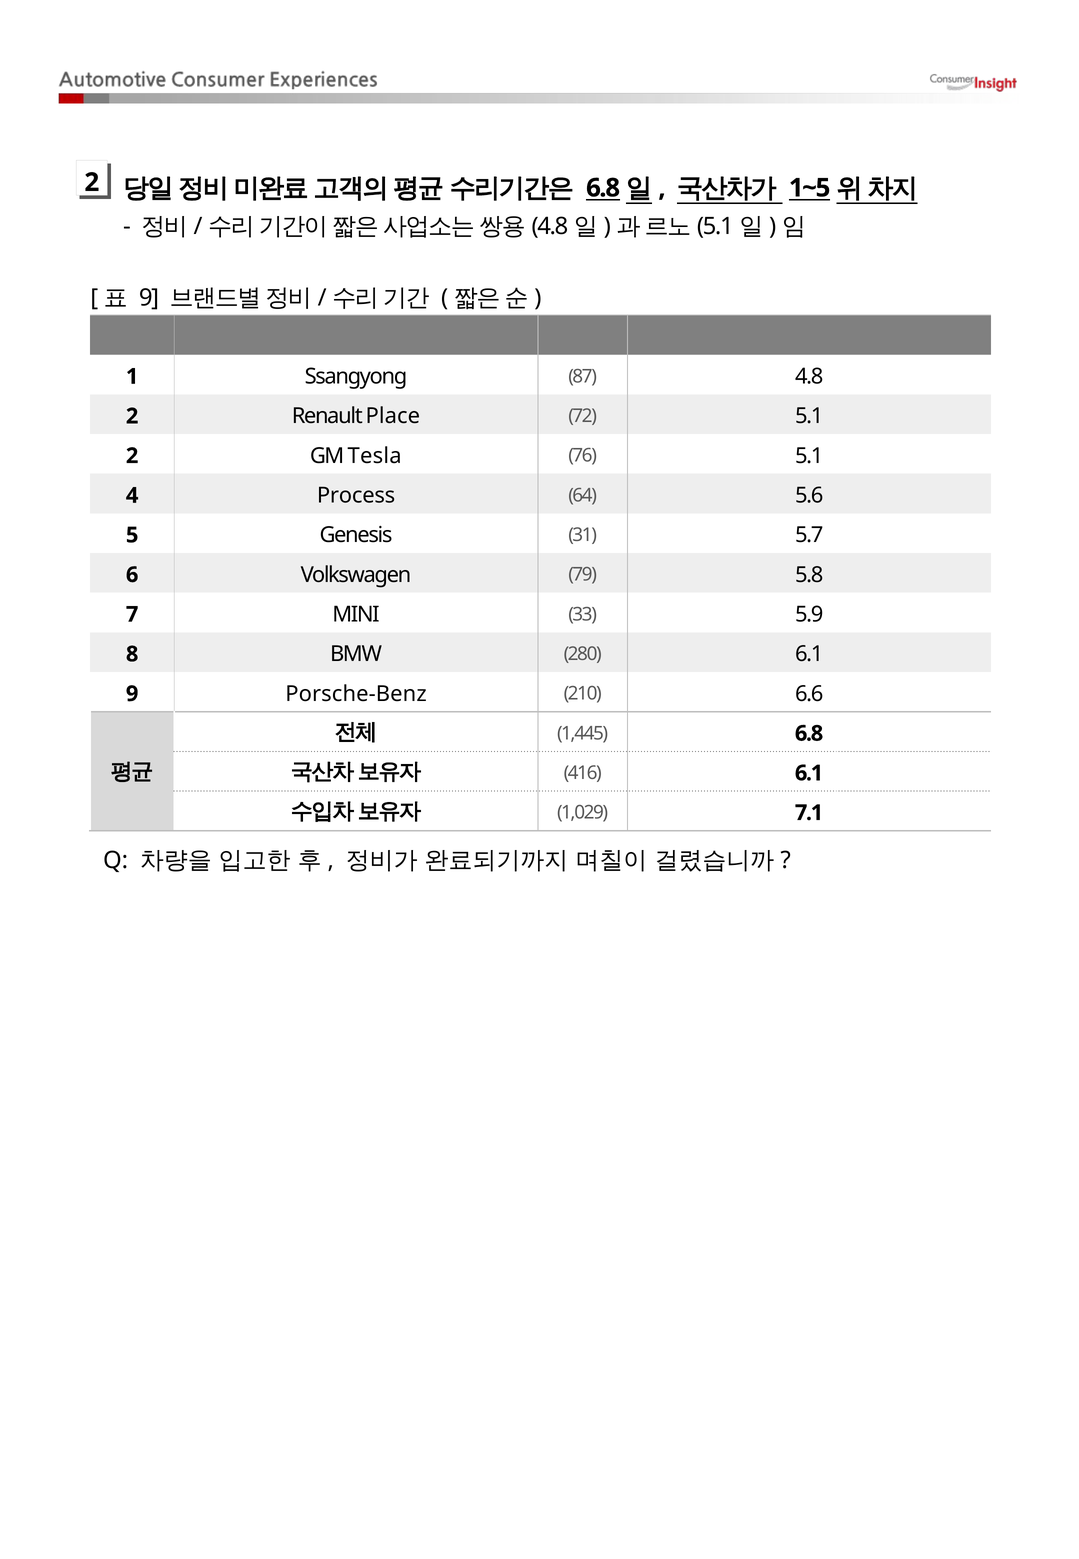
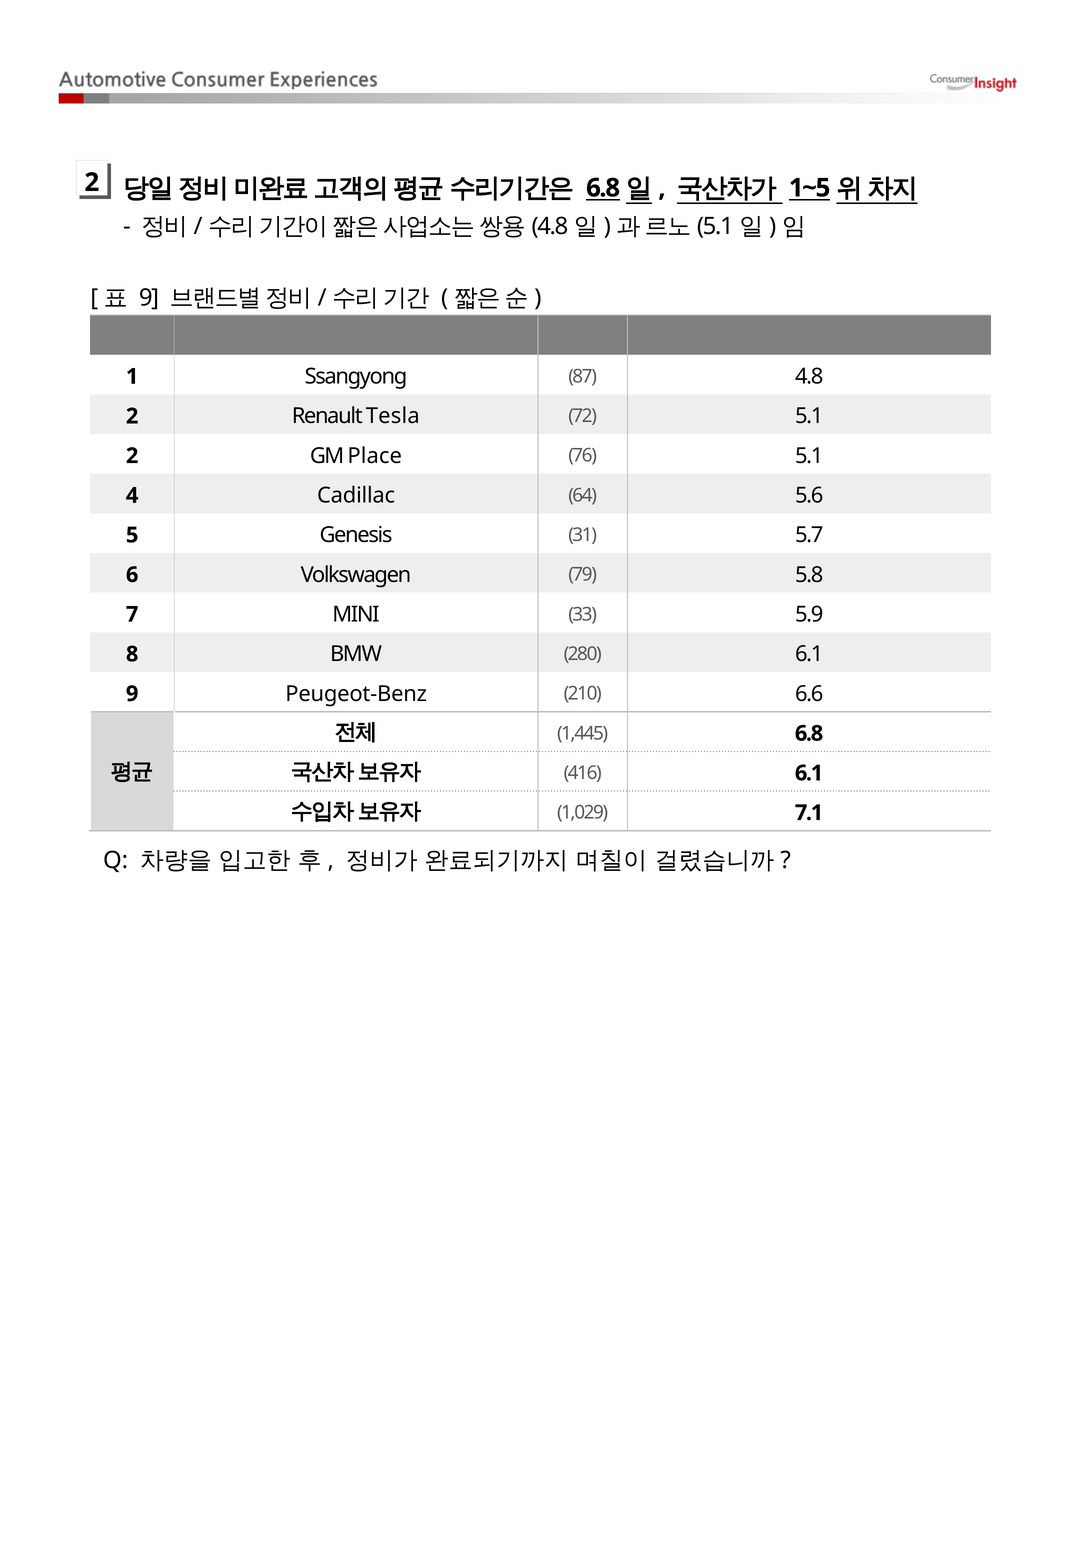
Place: Place -> Tesla (393, 416)
Tesla: Tesla -> Place (375, 456)
Process: Process -> Cadillac (356, 495)
Porsche-Benz: Porsche-Benz -> Peugeot-Benz (356, 694)
